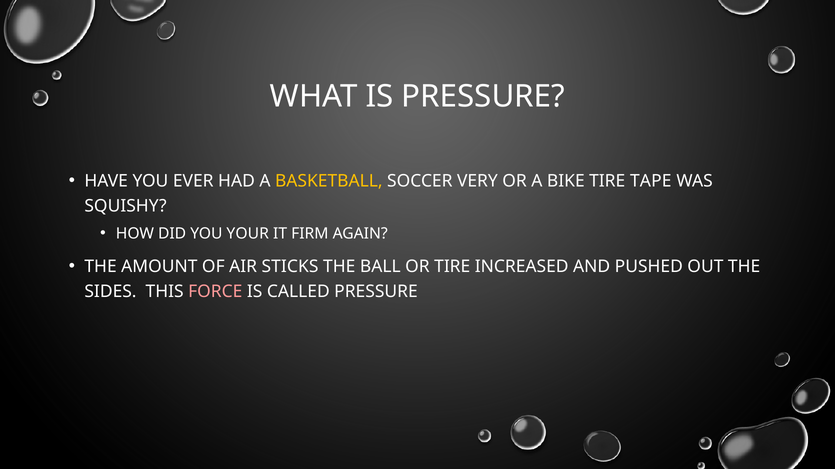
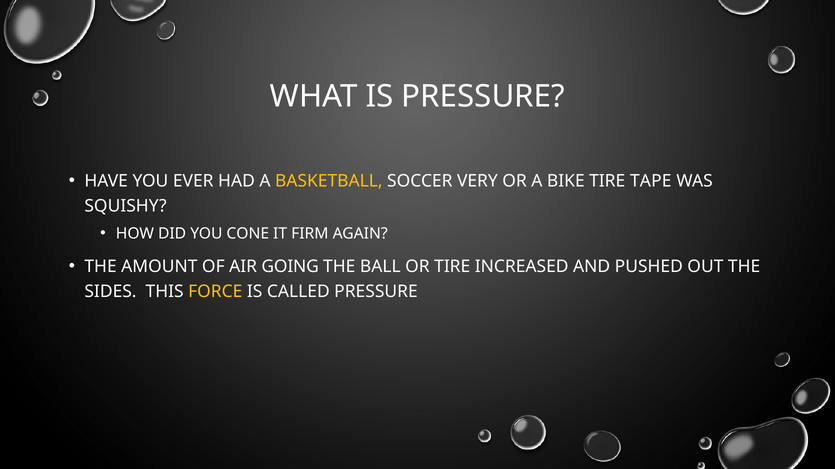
YOUR: YOUR -> CONE (248, 234)
STICKS: STICKS -> GOING (290, 267)
FORCE colour: pink -> yellow (215, 292)
